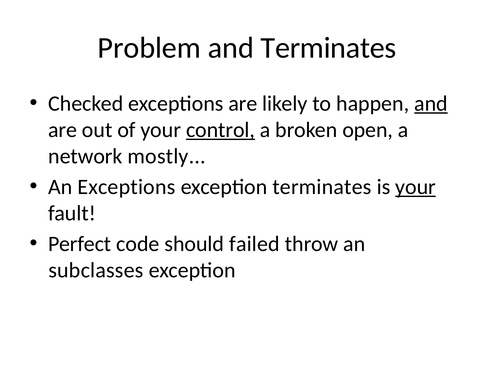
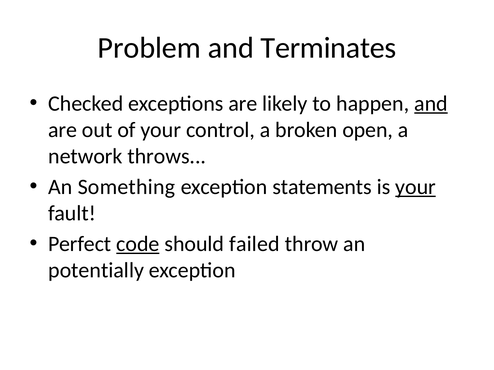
control underline: present -> none (220, 130)
mostly: mostly -> throws (167, 156)
An Exceptions: Exceptions -> Something (126, 187)
exception terminates: terminates -> statements (322, 187)
code underline: none -> present (138, 244)
subclasses: subclasses -> potentially (96, 271)
